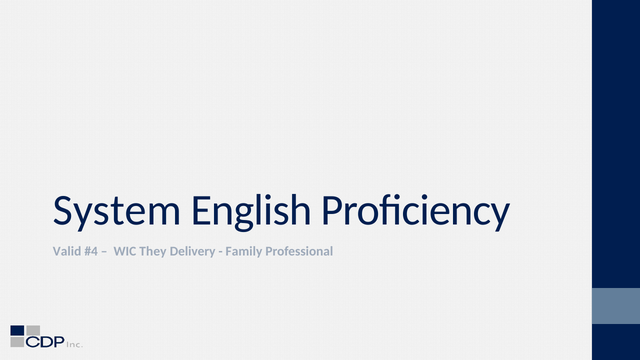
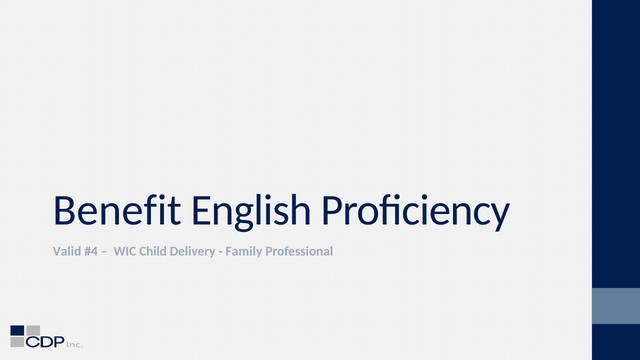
System: System -> Benefit (117, 210)
They: They -> Child (153, 251)
